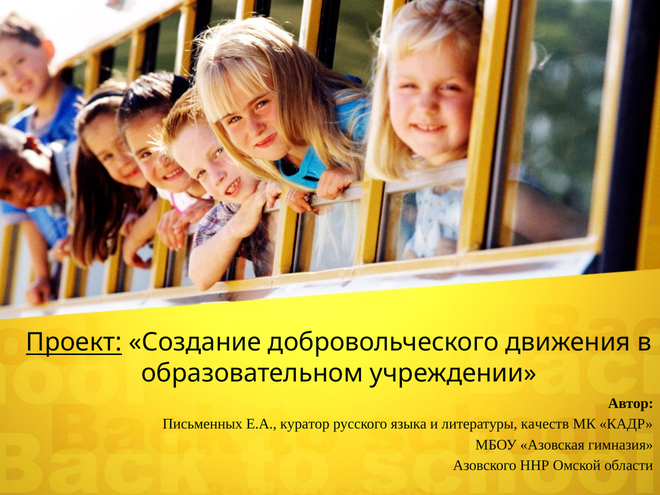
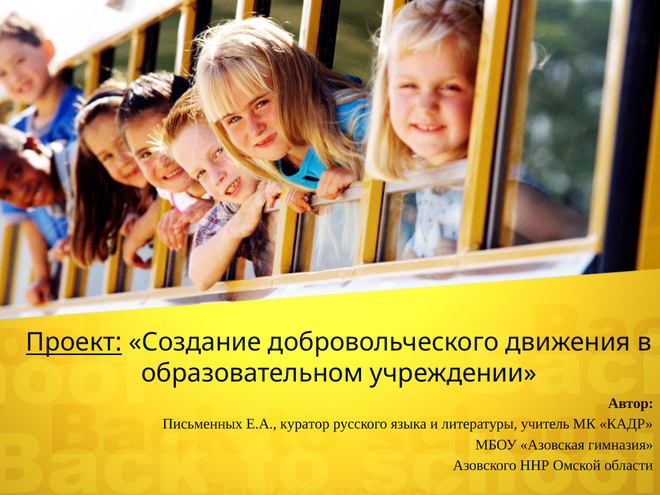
качеств: качеств -> учитель (545, 424)
